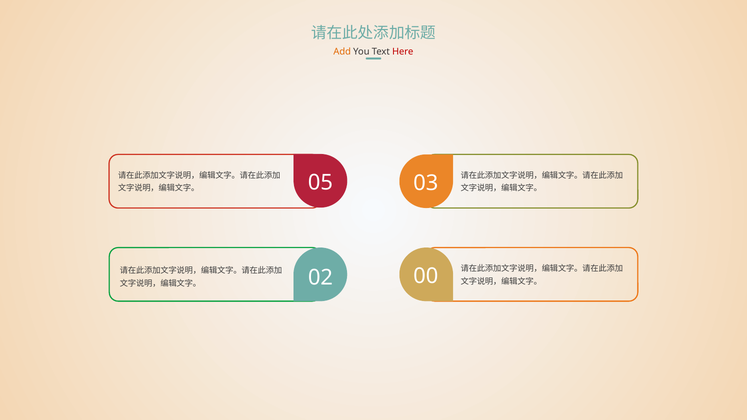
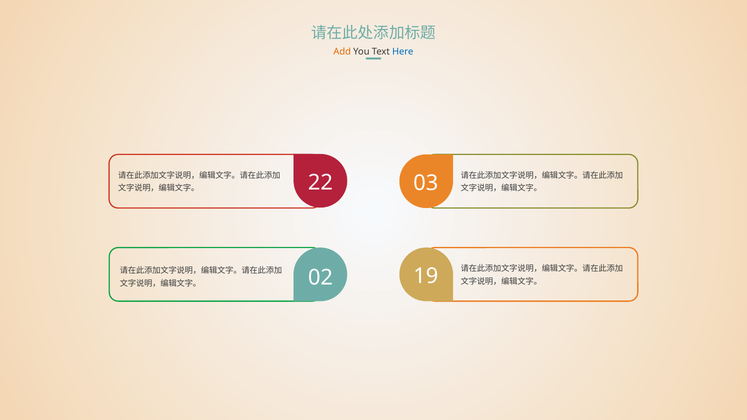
Here colour: red -> blue (403, 52)
05: 05 -> 22 (320, 183)
00: 00 -> 19 (426, 276)
